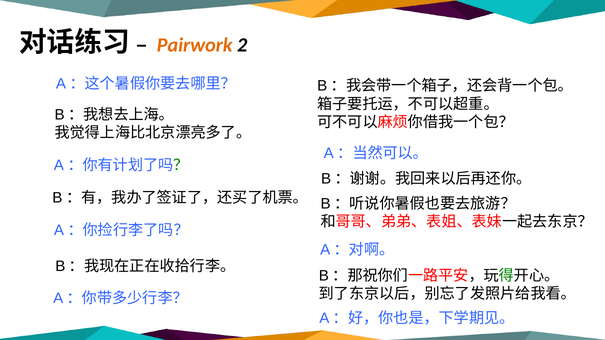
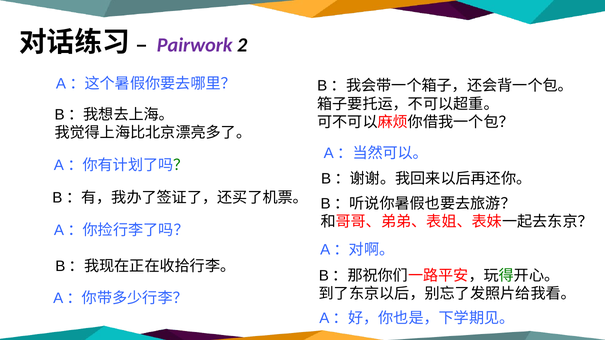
Pairwork colour: orange -> purple (195, 45)
